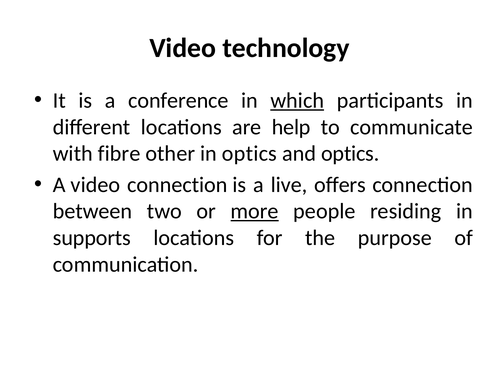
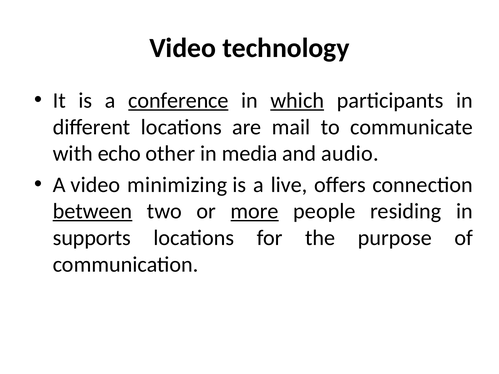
conference underline: none -> present (178, 101)
help: help -> mail (291, 127)
fibre: fibre -> echo (119, 154)
in optics: optics -> media (250, 154)
and optics: optics -> audio (350, 154)
video connection: connection -> minimizing (177, 185)
between underline: none -> present (93, 211)
